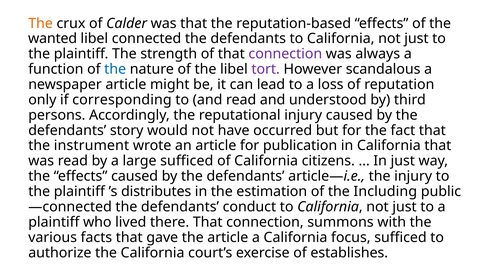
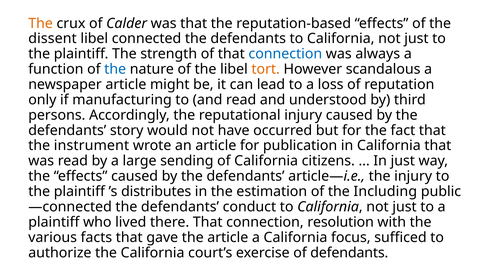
wanted: wanted -> dissent (53, 39)
connection colour: purple -> blue (285, 54)
tort colour: purple -> orange (266, 69)
corresponding: corresponding -> manufacturing (122, 100)
large sufficed: sufficed -> sending (187, 161)
summons: summons -> resolution (341, 222)
of establishes: establishes -> defendants (349, 253)
